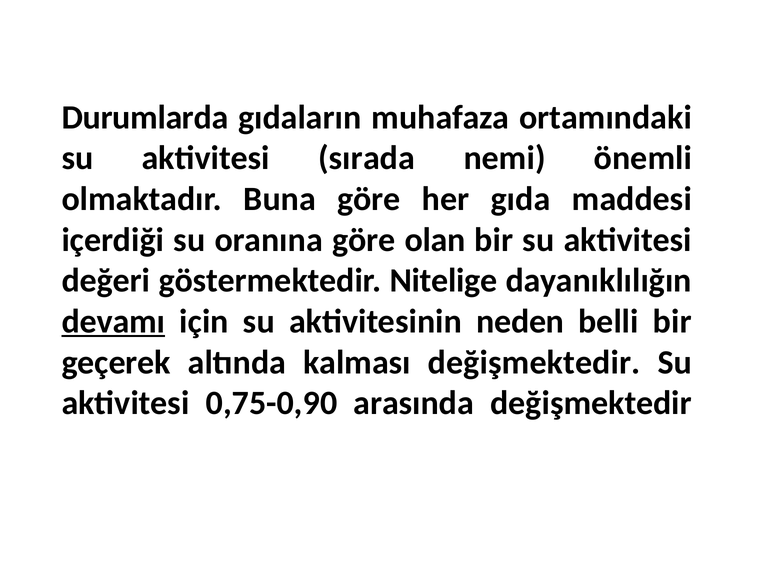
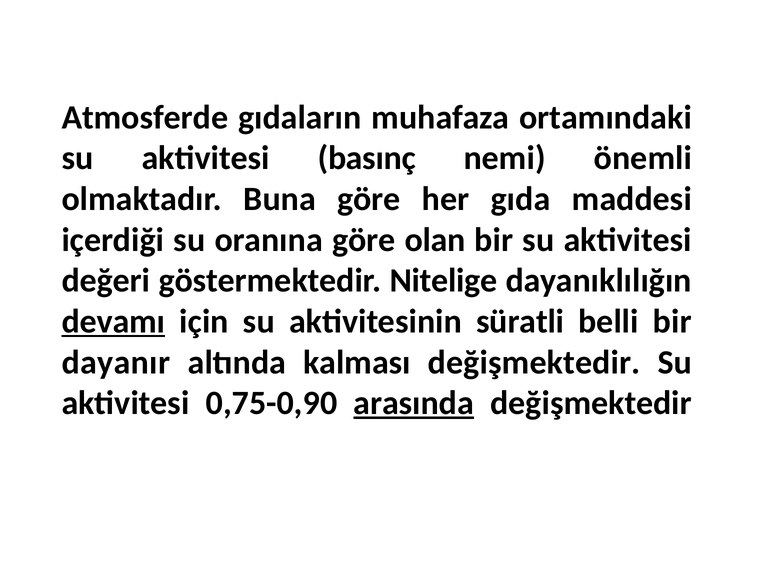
Durumlarda: Durumlarda -> Atmosferde (145, 117)
sırada: sırada -> basınç (367, 158)
neden: neden -> süratli (520, 322)
geçerek: geçerek -> dayanır (116, 363)
arasında underline: none -> present (414, 403)
